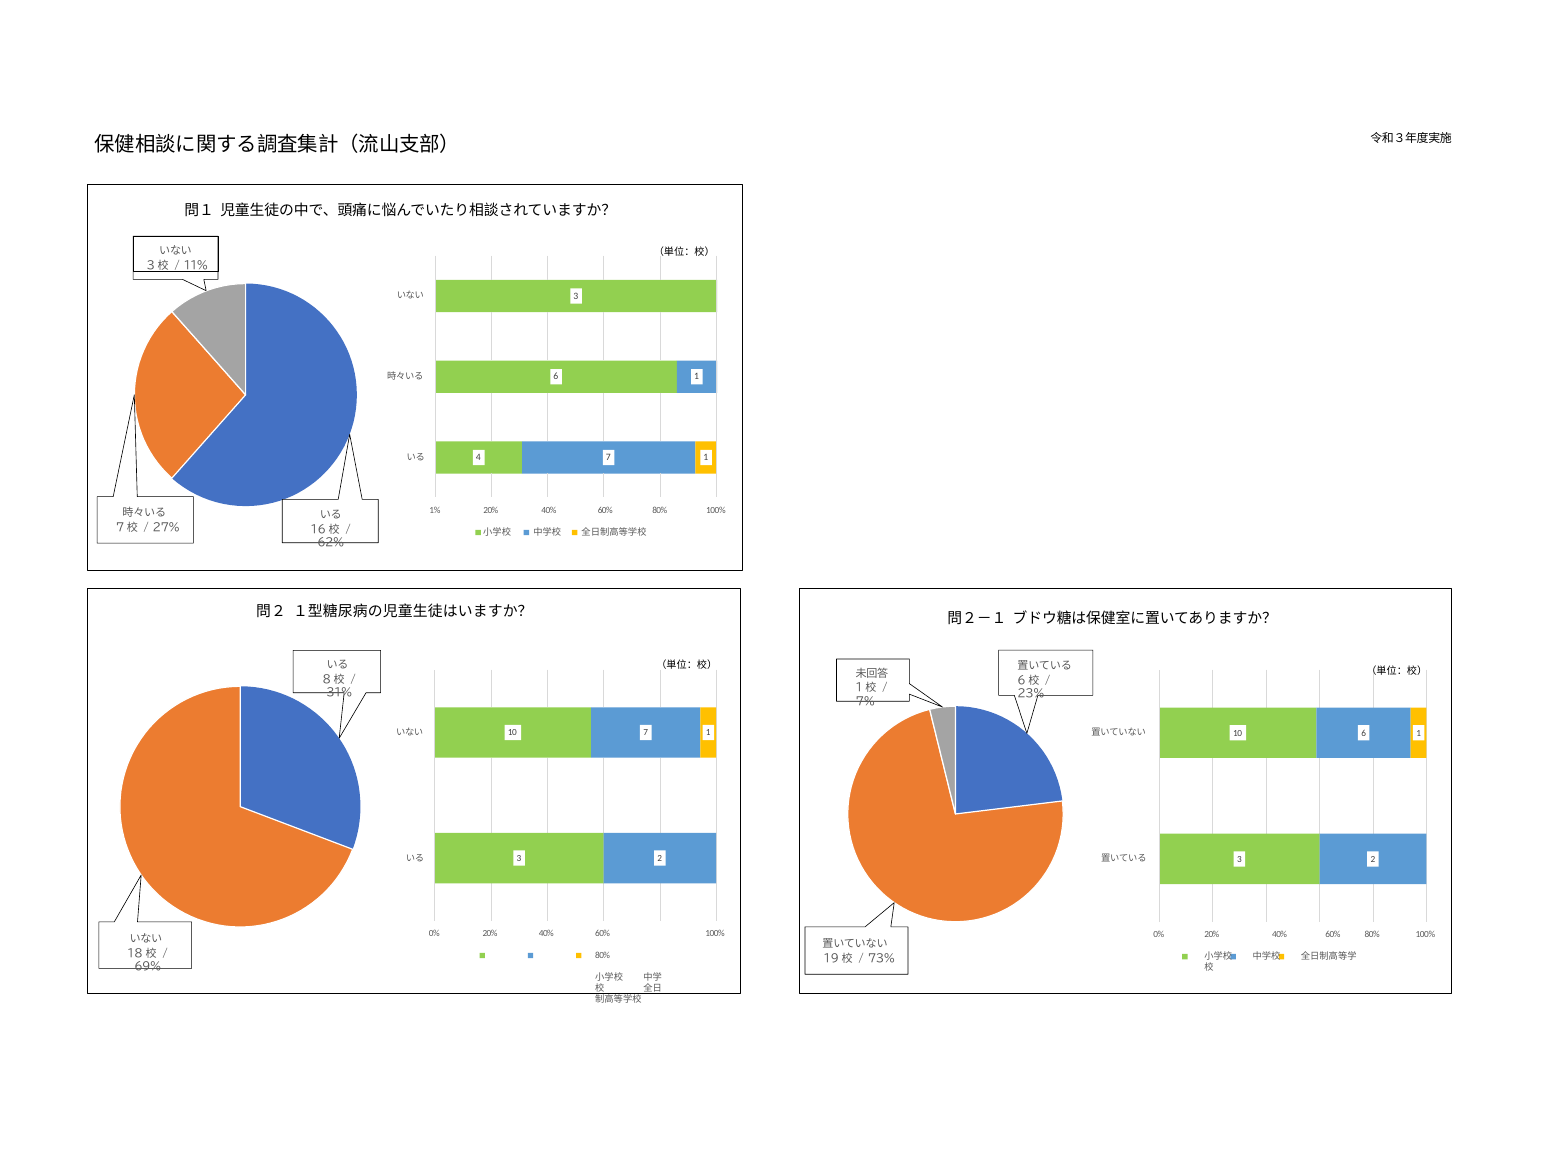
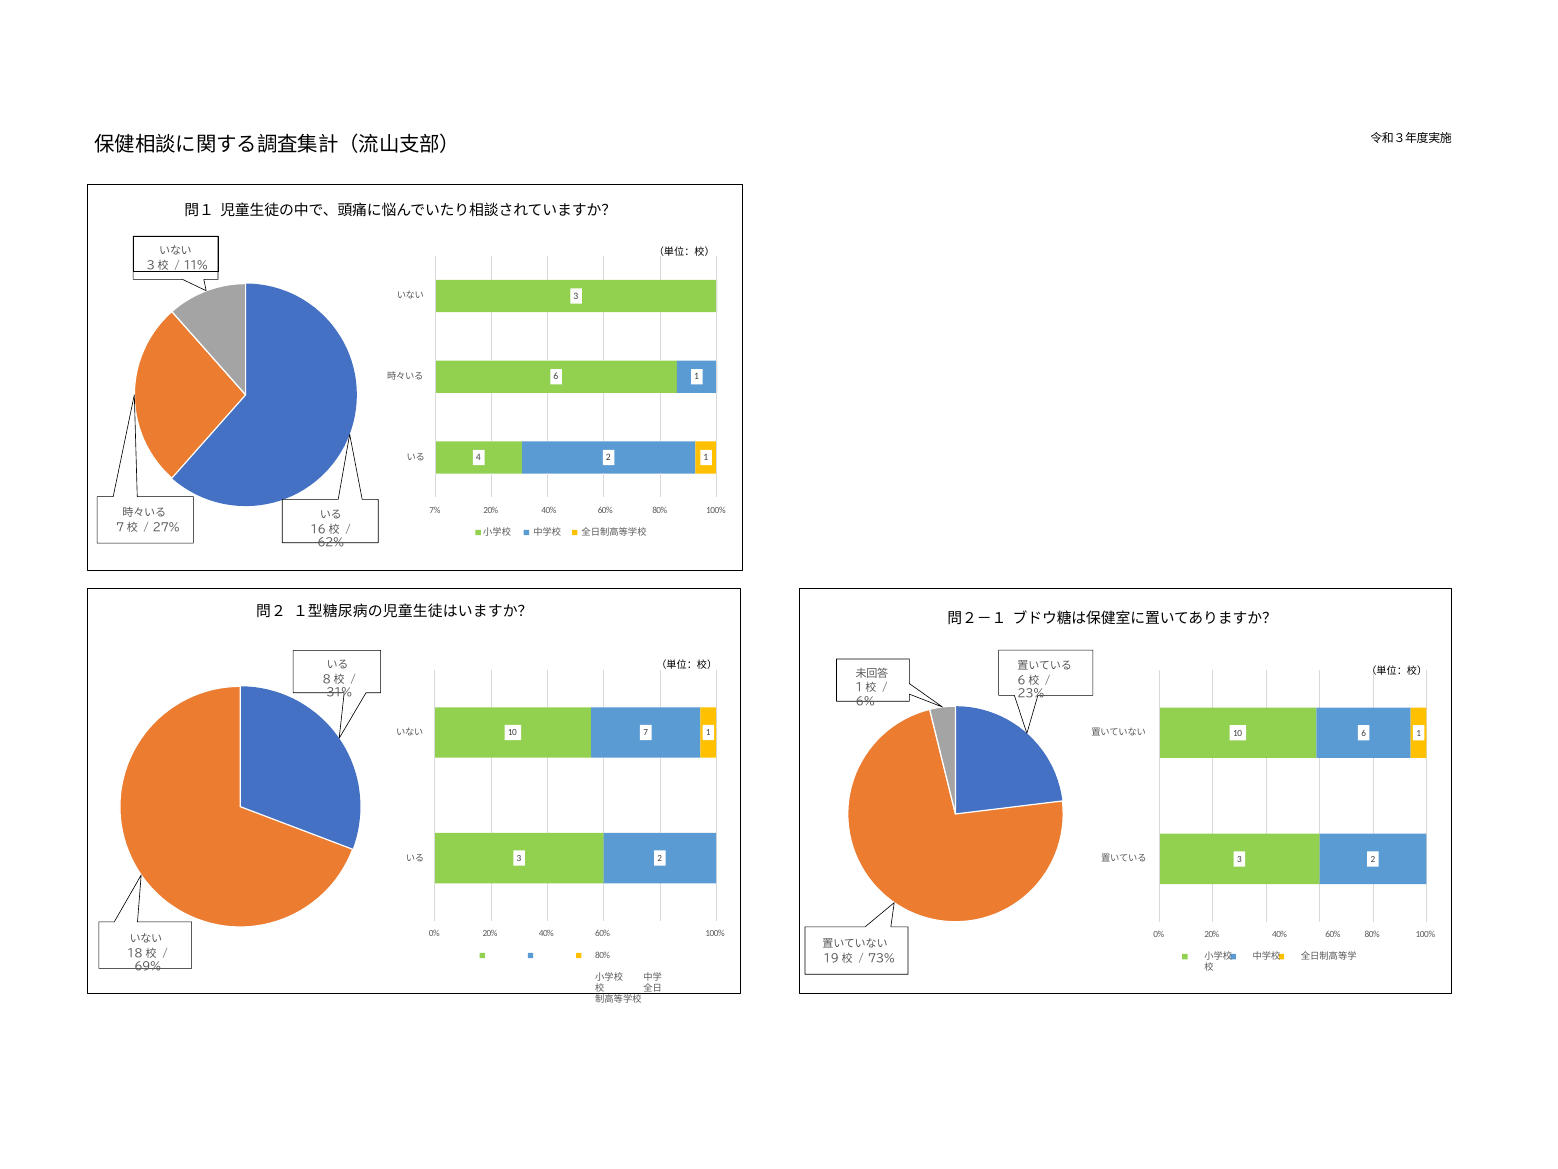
4 7: 7 -> 2 (608, 457)
1%: 1% -> 7% (435, 510)
7%: 7% -> 6% (865, 701)
